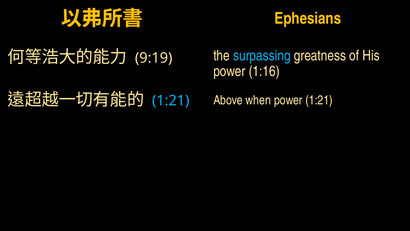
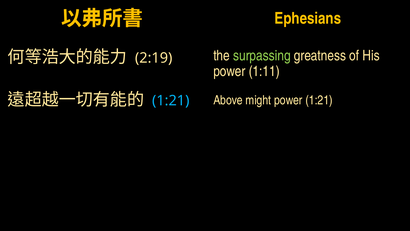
surpassing colour: light blue -> light green (262, 56)
9:19: 9:19 -> 2:19 (154, 58)
1:16: 1:16 -> 1:11 (264, 71)
when: when -> might (258, 100)
